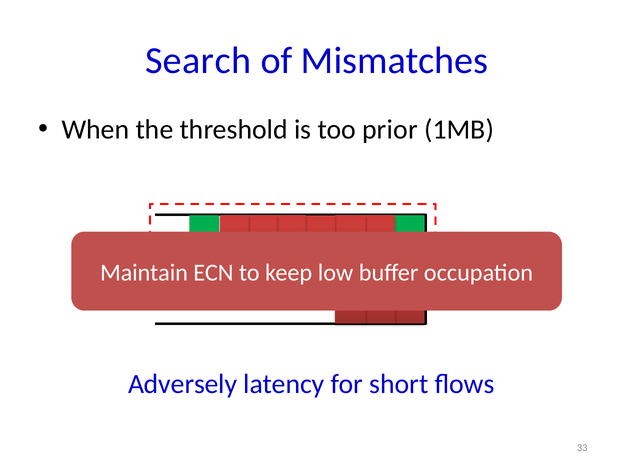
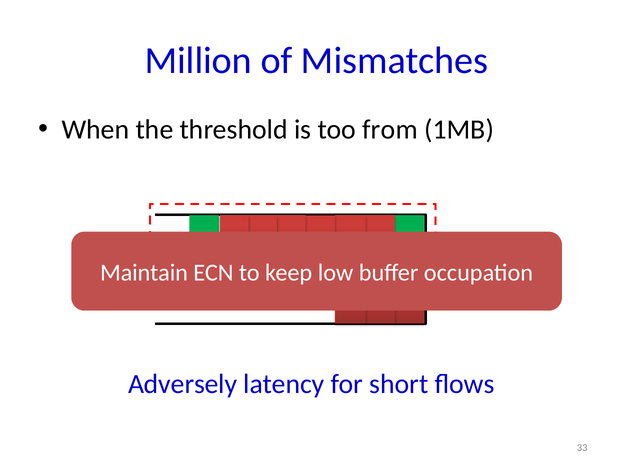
Search: Search -> Million (198, 61)
prior: prior -> from (390, 130)
